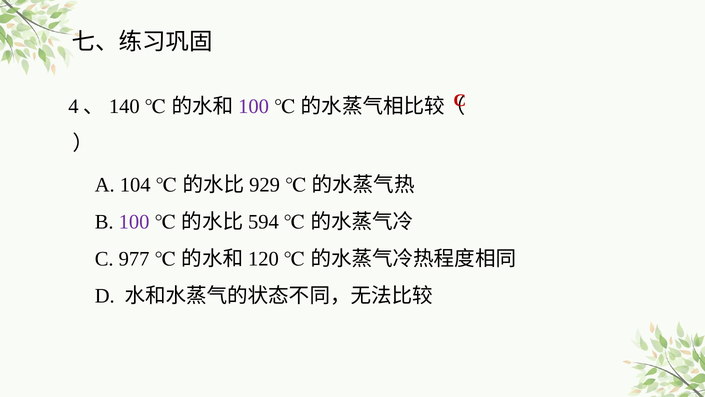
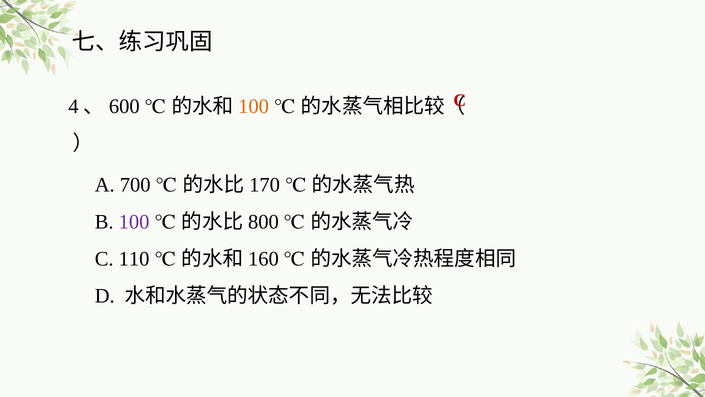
140: 140 -> 600 (124, 106)
100 colour: purple -> orange (254, 106)
104: 104 -> 700 (135, 185)
929: 929 -> 170 (265, 185)
594: 594 -> 800 (263, 222)
977: 977 -> 110 (134, 259)
120: 120 -> 160 (263, 259)
